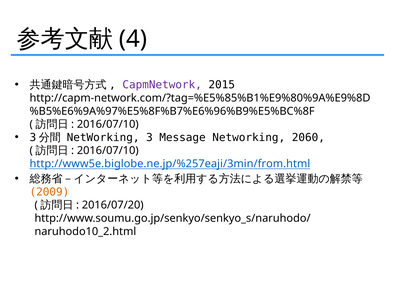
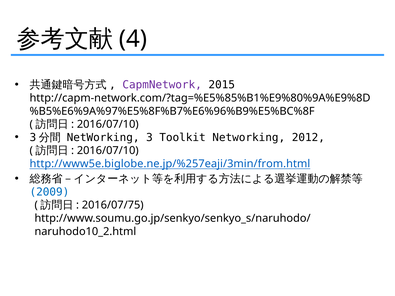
Message: Message -> Toolkit (183, 138)
2060: 2060 -> 2012 (308, 138)
2009 colour: orange -> blue (49, 192)
2016/07/20: 2016/07/20 -> 2016/07/75 (113, 205)
